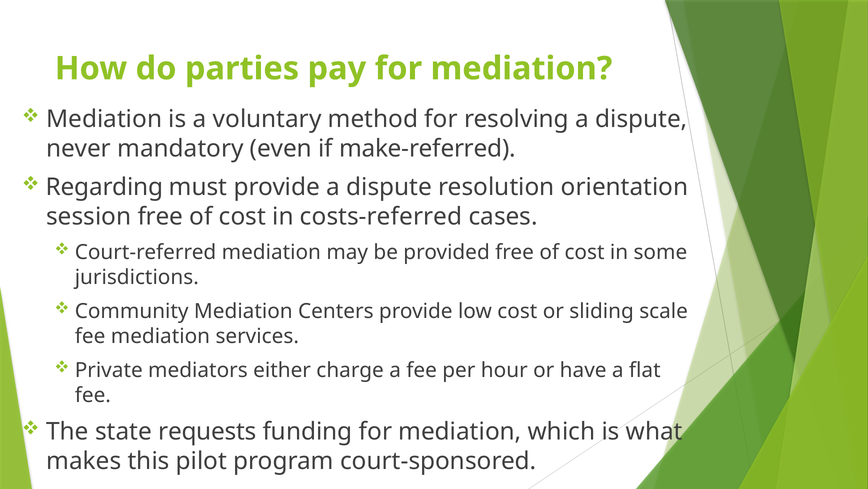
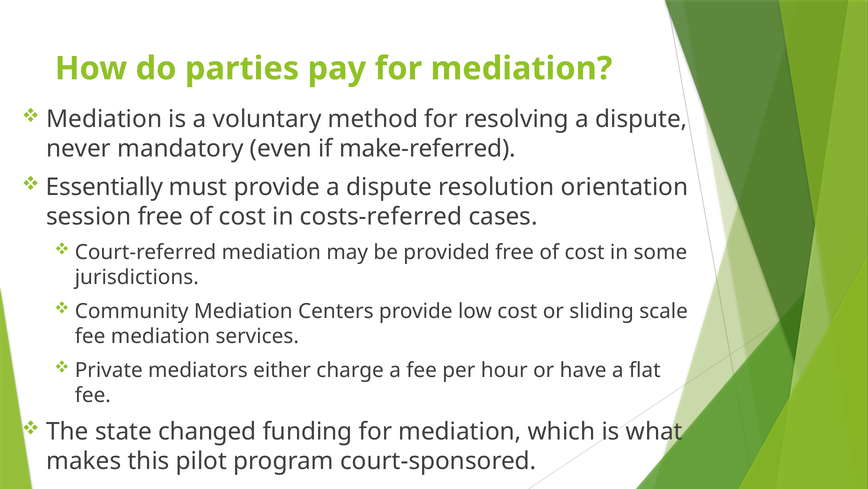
Regarding: Regarding -> Essentially (105, 187)
requests: requests -> changed (207, 431)
